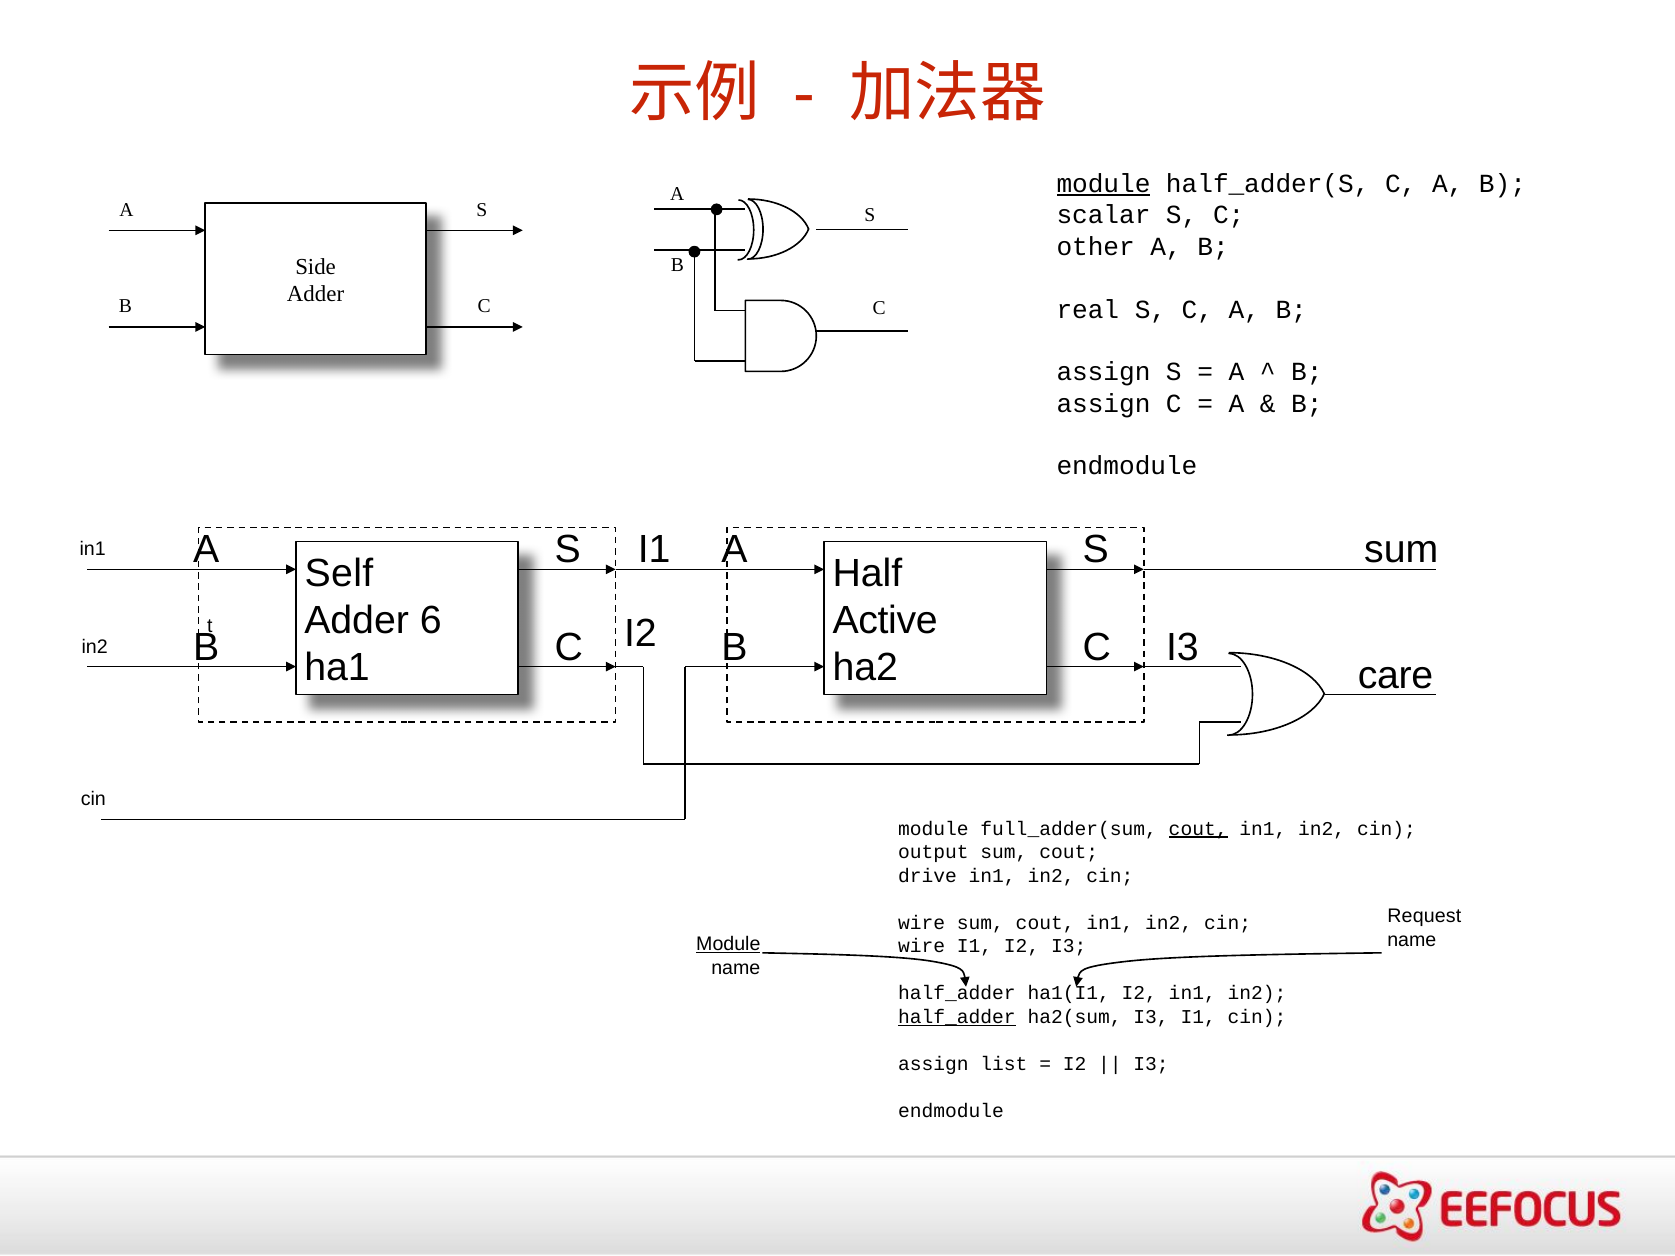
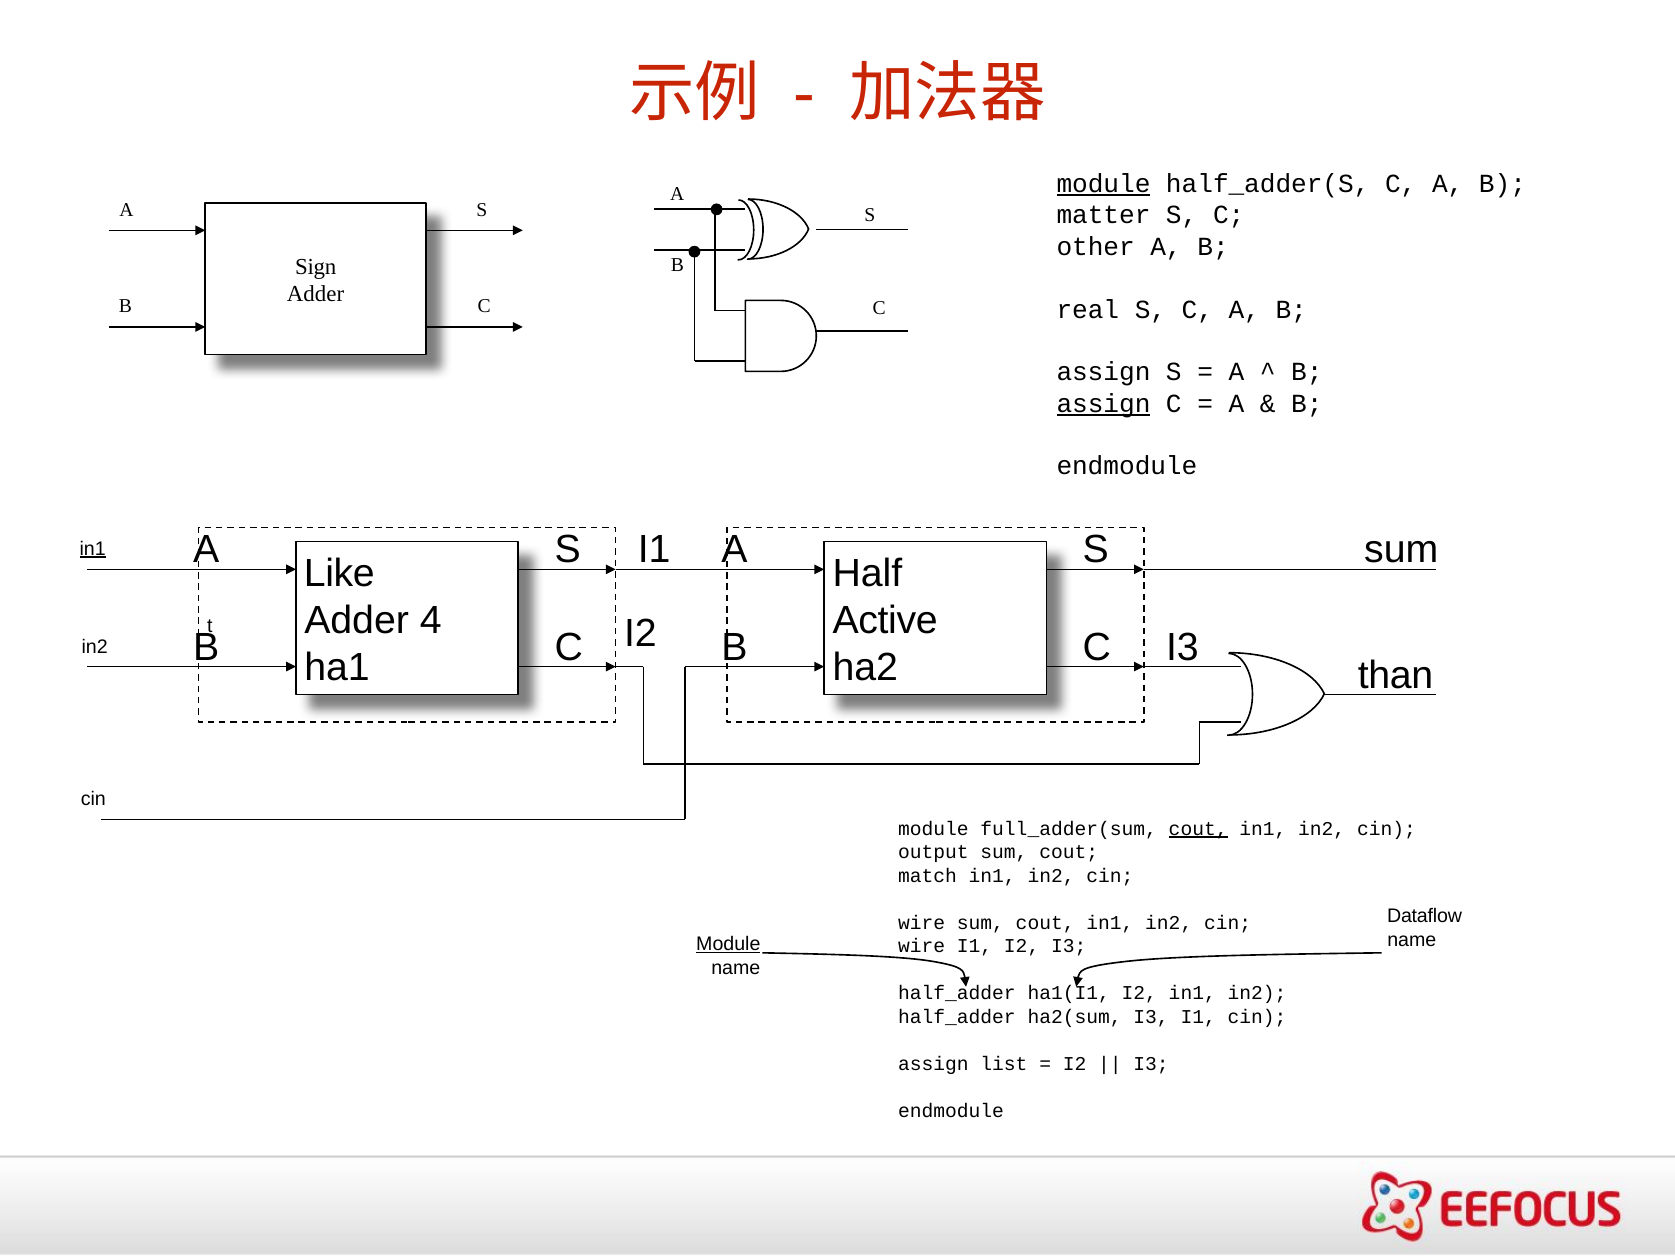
scalar: scalar -> matter (1104, 215)
Side: Side -> Sign (316, 267)
assign underline: none -> present (1104, 404)
in1 underline: none -> present (93, 549)
Self: Self -> Like (339, 574)
6: 6 -> 4 (431, 621)
care: care -> than (1396, 676)
drive: drive -> match (927, 876)
Request: Request -> Dataflow (1425, 916)
half_adder underline: present -> none (957, 1017)
